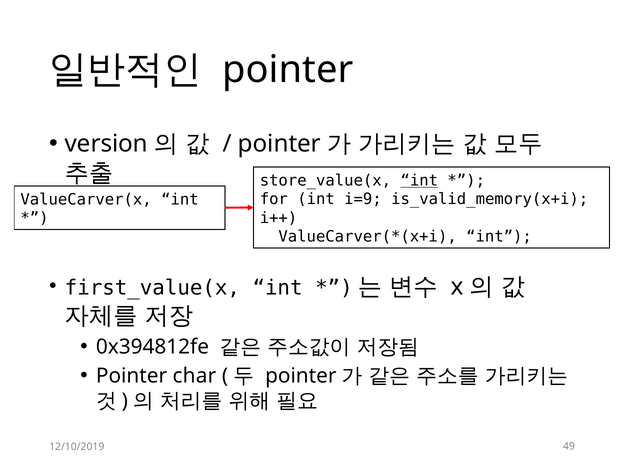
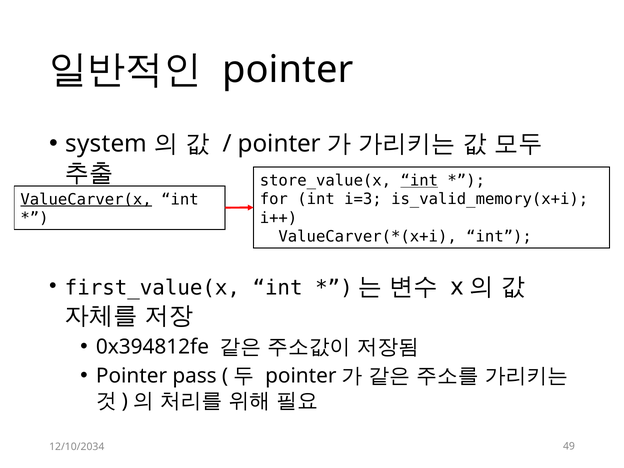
version: version -> system (106, 144)
i=9: i=9 -> i=3 (363, 199)
ValueCarver(x underline: none -> present (86, 199)
char: char -> pass (195, 376)
12/10/2019: 12/10/2019 -> 12/10/2034 (77, 447)
